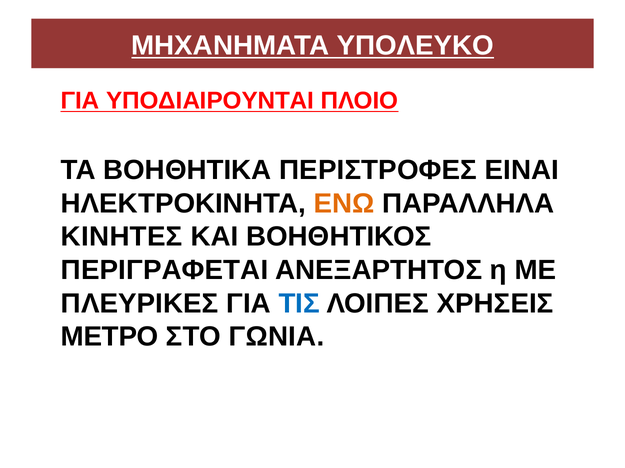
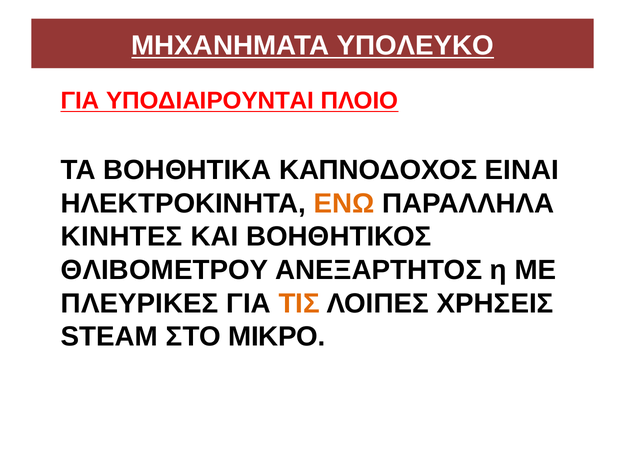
ΠΕΡΙΣΤΡΟΦΕΣ: ΠΕΡΙΣΤΡΟΦΕΣ -> ΚΑΠΝΟΔΟΧΟΣ (378, 170)
ΠΕΡΙΓΡΑΦΕΤΑΙ: ΠΕΡΙΓΡΑΦΕΤΑΙ -> ΘΛΙΒΟΜΕΤΡΟΥ (165, 271)
ΤΙΣ colour: blue -> orange (299, 304)
ΜΕΤΡΟ: ΜΕΤΡΟ -> STEAM (110, 337)
ΓΩΝΙΑ: ΓΩΝΙΑ -> ΜΙΚΡΟ (277, 337)
